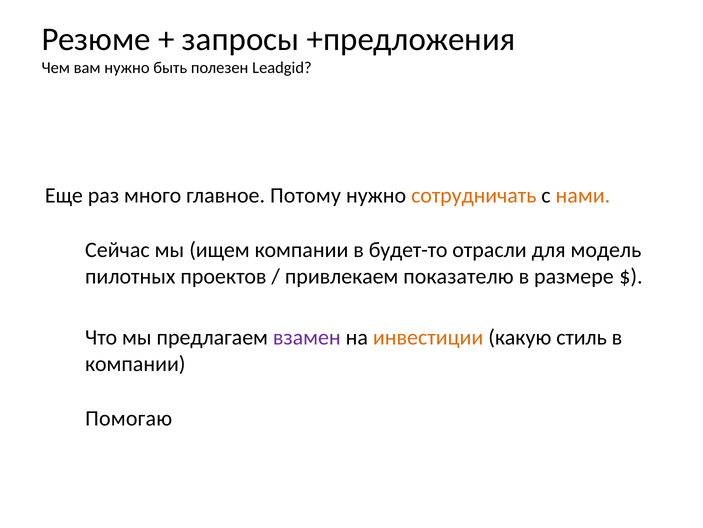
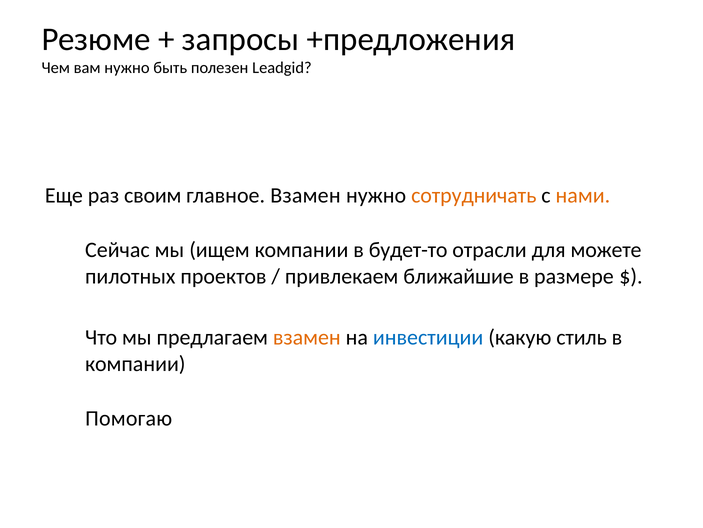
много: много -> своим (153, 195)
главное Потому: Потому -> Взамен (305, 195)
модель: модель -> можете (606, 250)
показателю: показателю -> ближайшие (459, 276)
взамен colour: purple -> orange (307, 337)
инвестиции colour: orange -> blue (428, 337)
